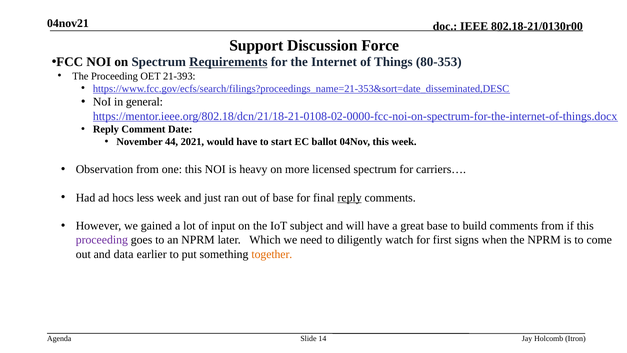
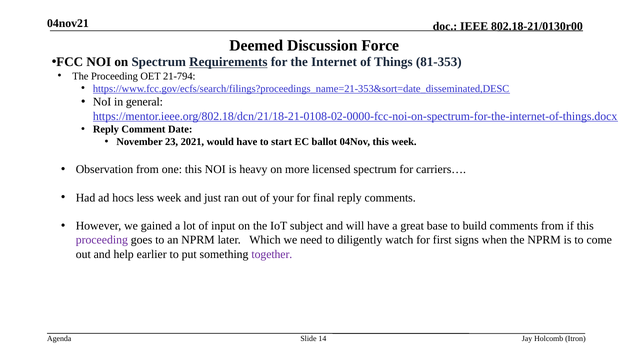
Support: Support -> Deemed (256, 46)
80-353: 80-353 -> 81-353 (439, 62)
21-393: 21-393 -> 21-794 (179, 76)
44: 44 -> 23 (172, 142)
of base: base -> your (283, 198)
reply underline: present -> none (350, 198)
data: data -> help (124, 254)
together colour: orange -> purple (272, 254)
